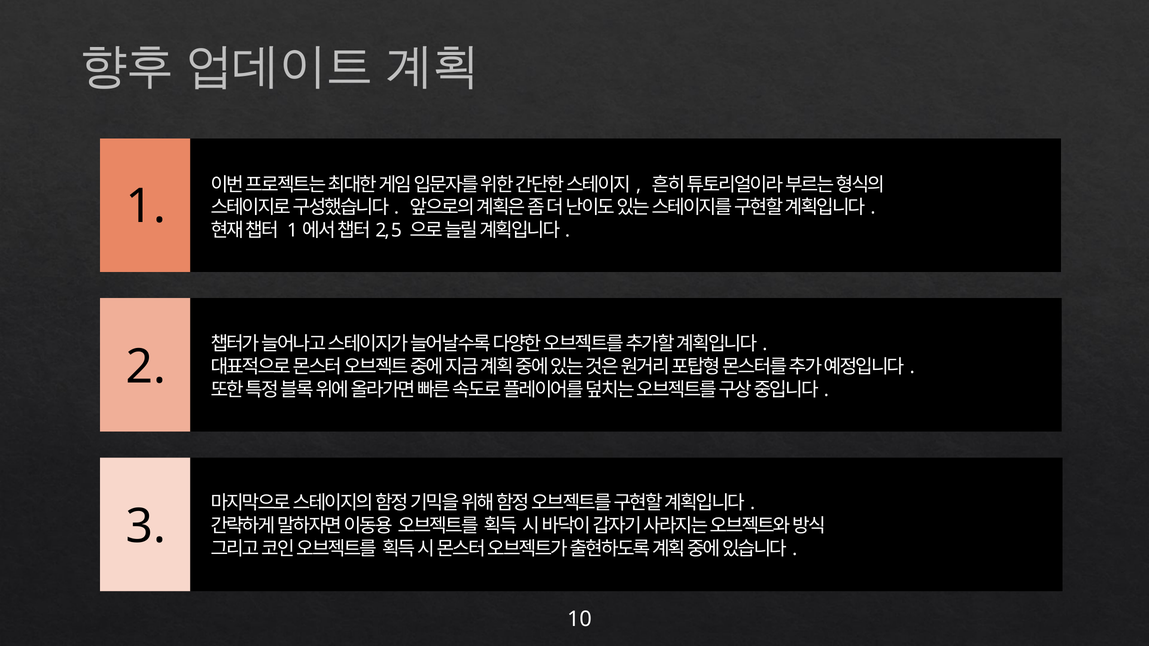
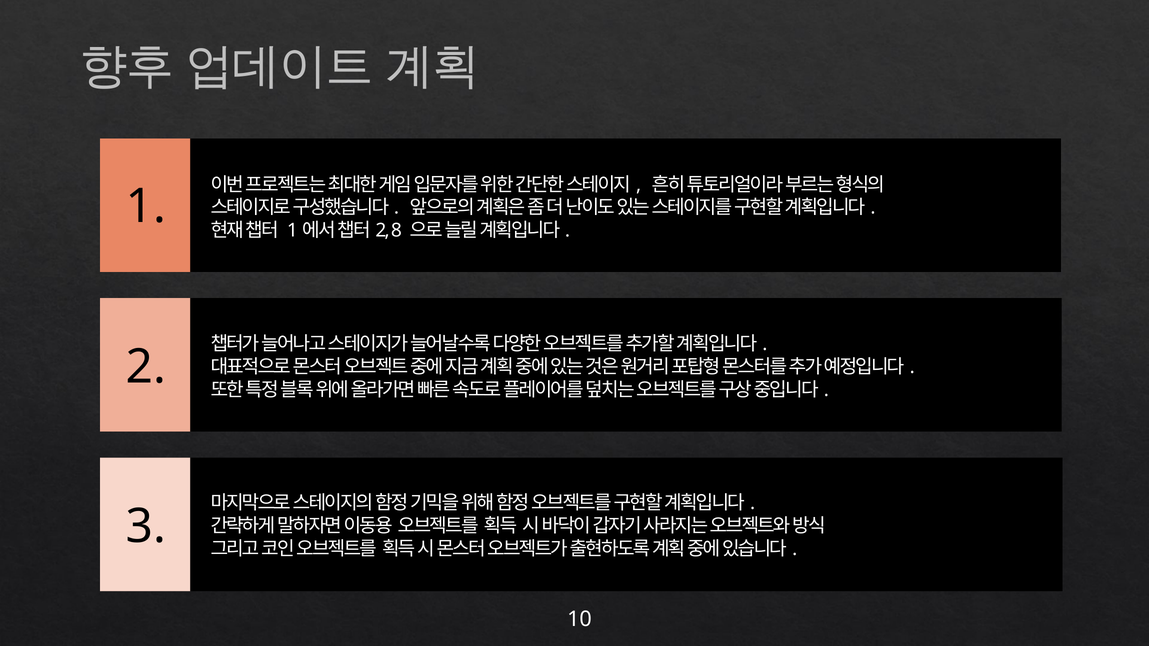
5: 5 -> 8 (396, 231)
